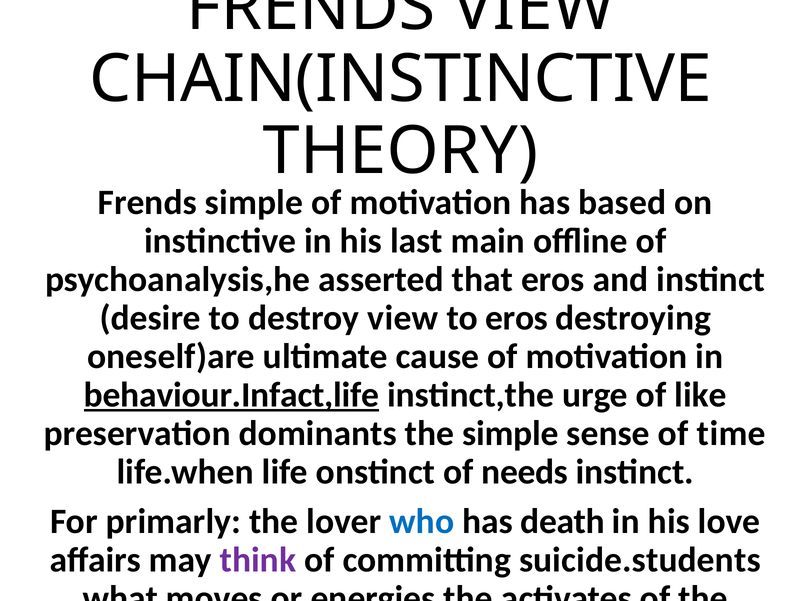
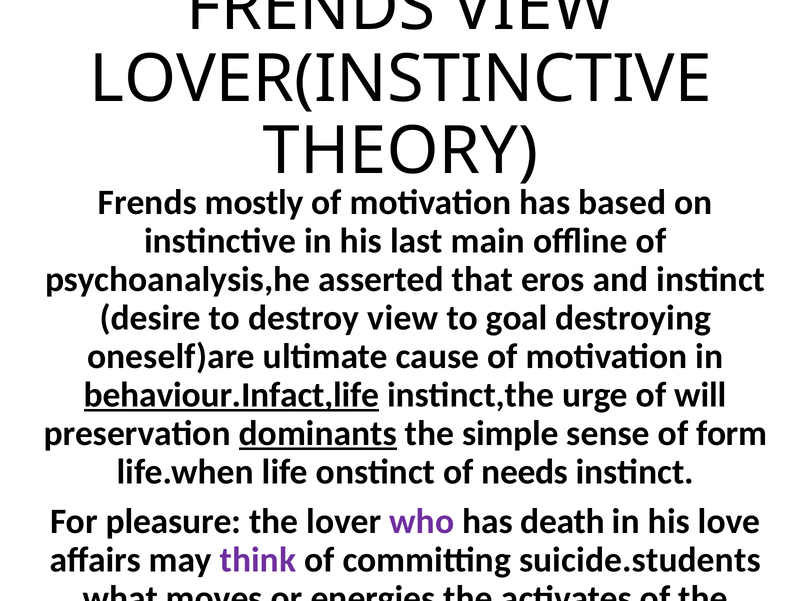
CHAIN(INSTINCTIVE: CHAIN(INSTINCTIVE -> LOVER(INSTINCTIVE (401, 79)
Frends simple: simple -> mostly (254, 202)
to eros: eros -> goal (517, 318)
like: like -> will (701, 395)
dominants underline: none -> present (318, 433)
time: time -> form (732, 433)
For primarly: primarly -> pleasure (173, 521)
who colour: blue -> purple (422, 521)
